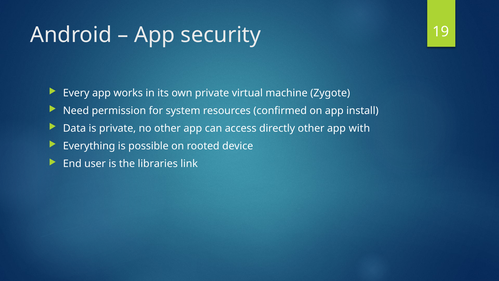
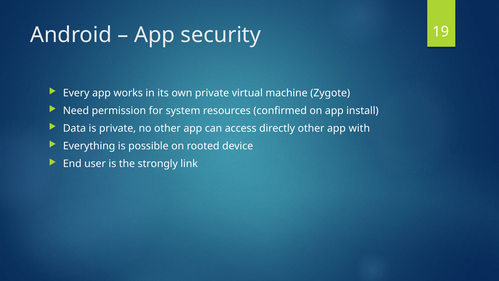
libraries: libraries -> strongly (158, 164)
